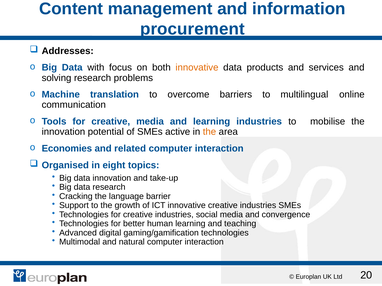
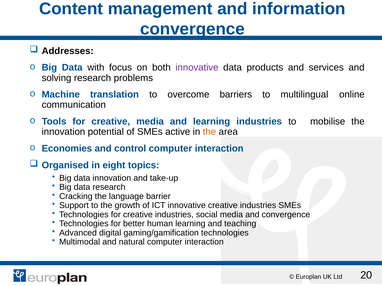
procurement: procurement -> convergence (192, 29)
innovative colour: orange -> purple (197, 68)
related: related -> control (130, 149)
